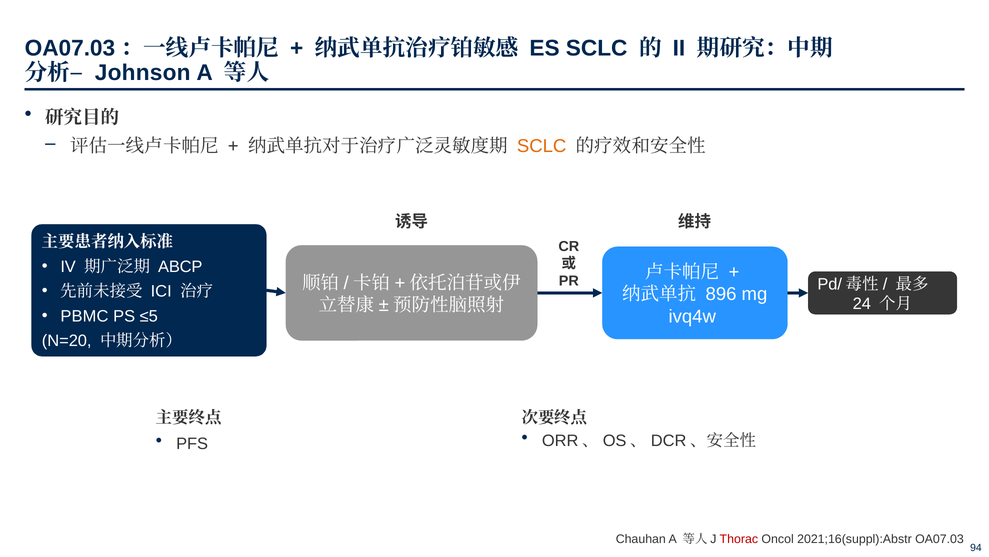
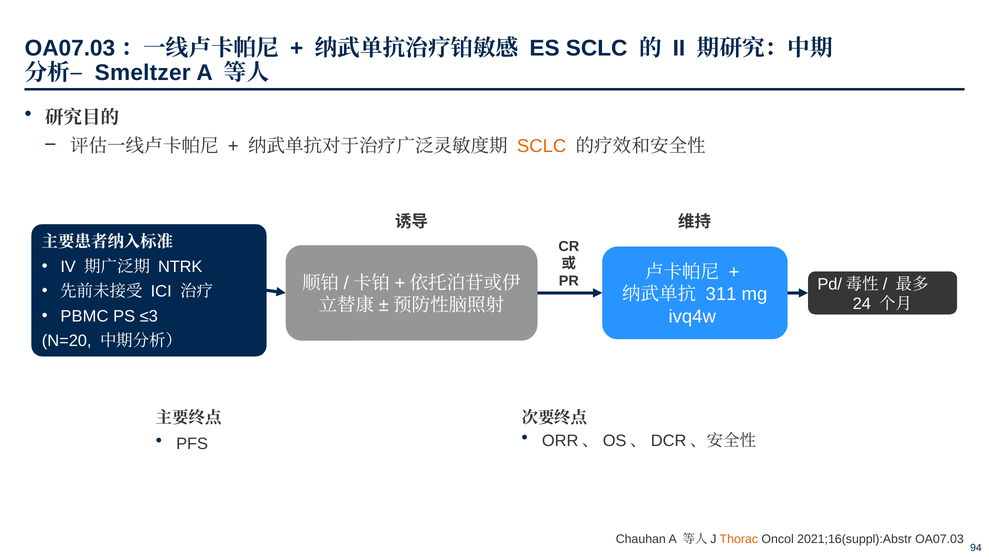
Johnson: Johnson -> Smeltzer (143, 73)
ABCP: ABCP -> NTRK (180, 266)
896: 896 -> 311 (721, 294)
≤5: ≤5 -> ≤3 (149, 316)
Thorac colour: red -> orange (739, 539)
